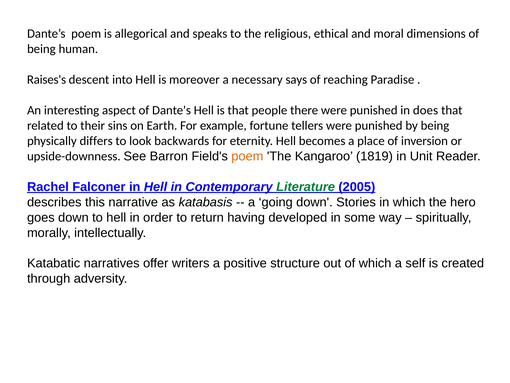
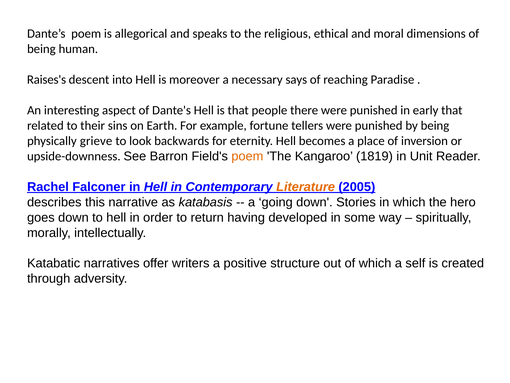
does: does -> early (426, 110)
differs: differs -> grieve (96, 141)
Literature colour: green -> orange (306, 187)
